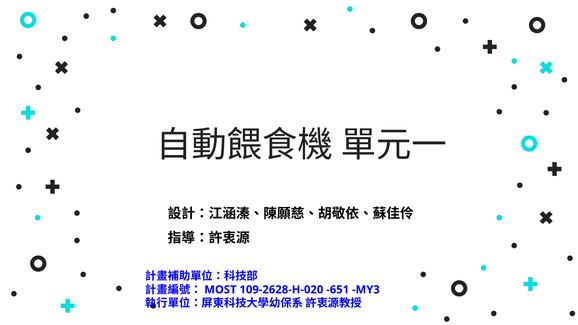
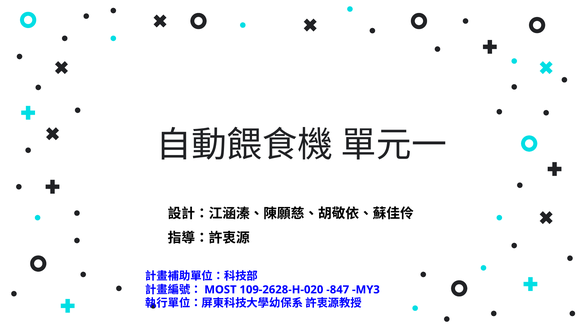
-651: -651 -> -847 (338, 290)
